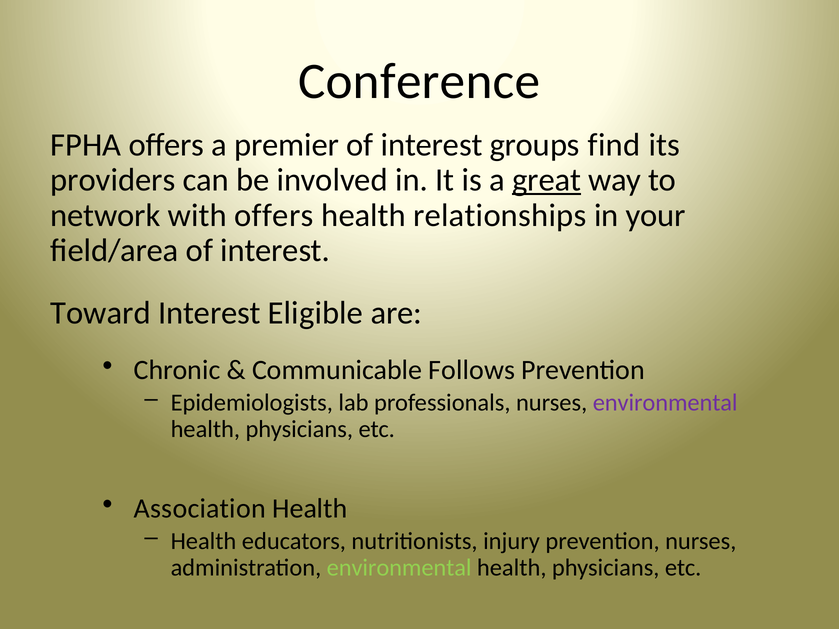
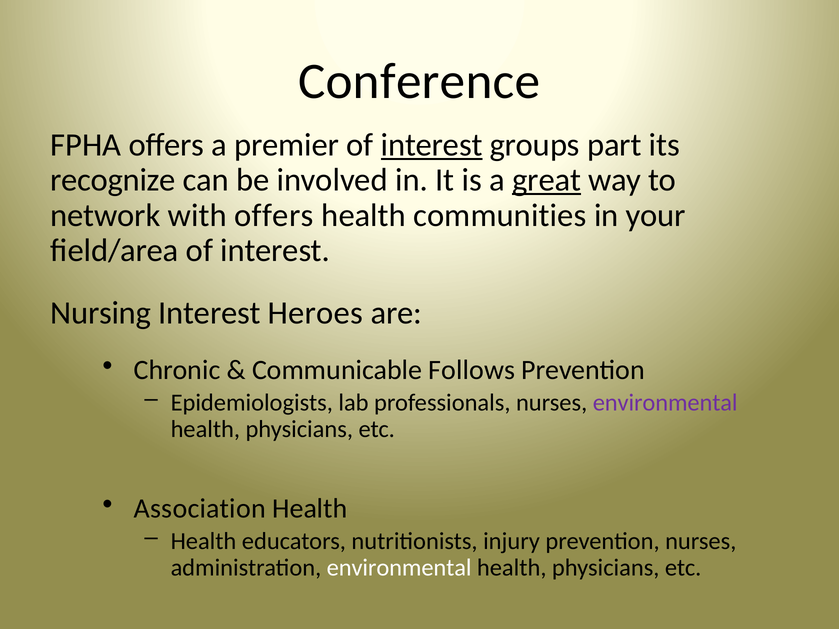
interest underline: none -> present (432, 145)
find: find -> part (614, 145)
providers: providers -> recognize (113, 180)
relationships: relationships -> communities (500, 215)
Toward: Toward -> Nursing (101, 313)
Eligible: Eligible -> Heroes (315, 313)
environmental colour: light green -> white (399, 568)
